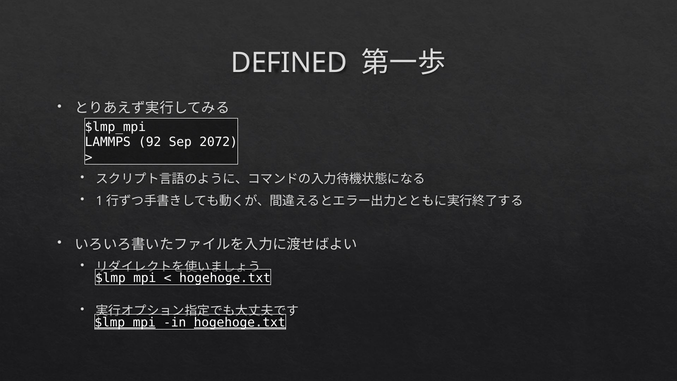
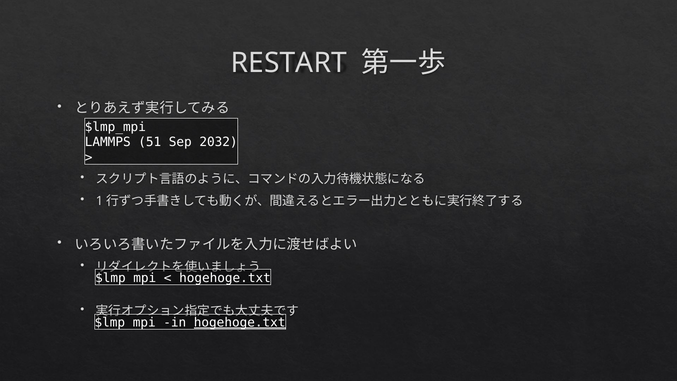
DEFINED: DEFINED -> RESTART (289, 63)
92: 92 -> 51 (150, 142)
2072: 2072 -> 2032 (218, 142)
$lmp_mpi underline: present -> none (125, 322)
